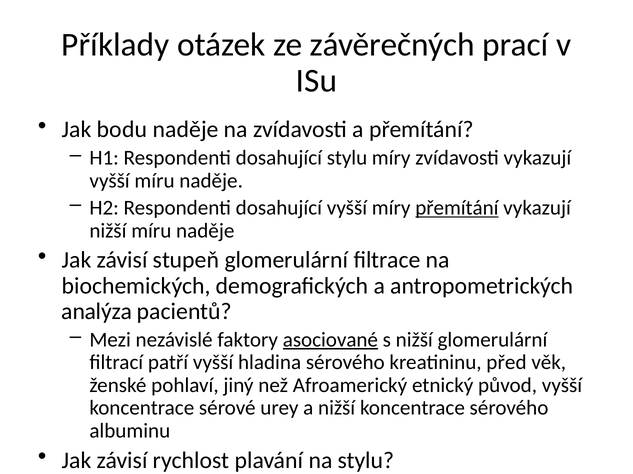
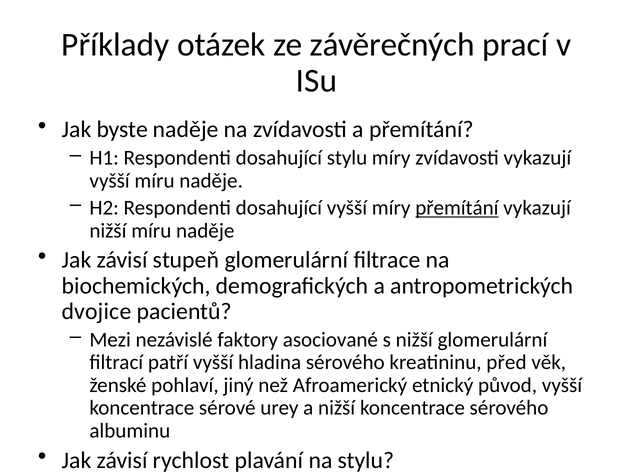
bodu: bodu -> byste (122, 130)
analýza: analýza -> dvojice (97, 312)
asociované underline: present -> none (330, 340)
